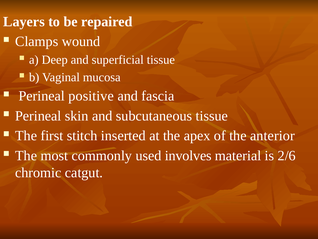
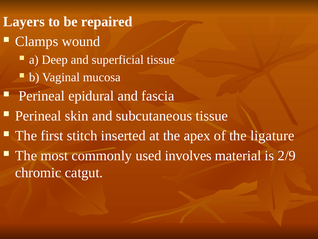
positive: positive -> epidural (91, 96)
anterior: anterior -> ligature (272, 135)
2/6: 2/6 -> 2/9 (287, 155)
